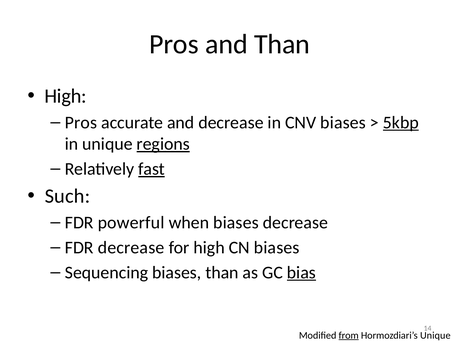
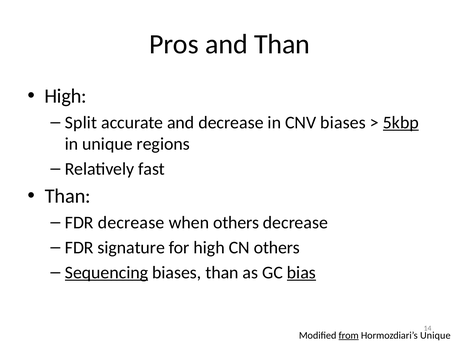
Pros: Pros -> Split (81, 123)
regions underline: present -> none (163, 144)
fast underline: present -> none (152, 169)
Such: Such -> Than (68, 196)
FDR powerful: powerful -> decrease (131, 223)
when biases: biases -> others (236, 223)
FDR decrease: decrease -> signature (131, 248)
CN biases: biases -> others (277, 248)
Sequencing underline: none -> present (106, 273)
